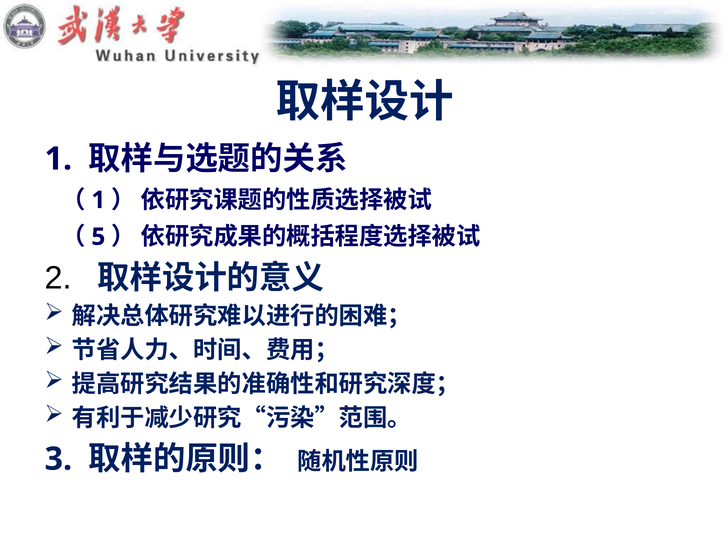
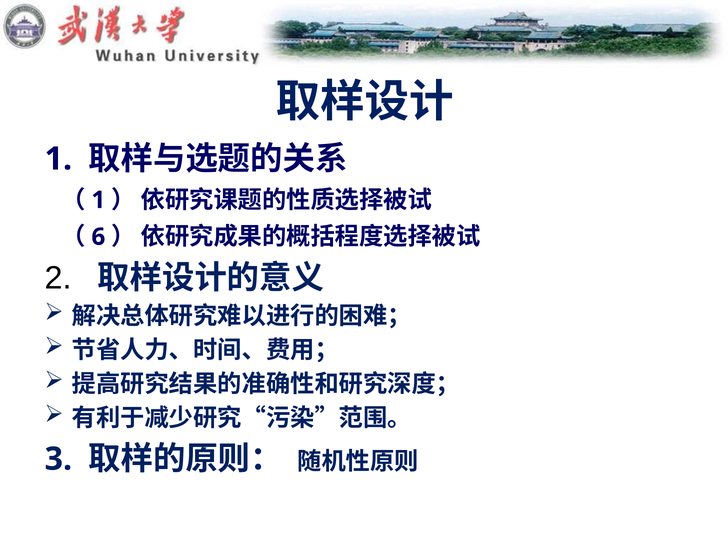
5: 5 -> 6 (98, 237)
